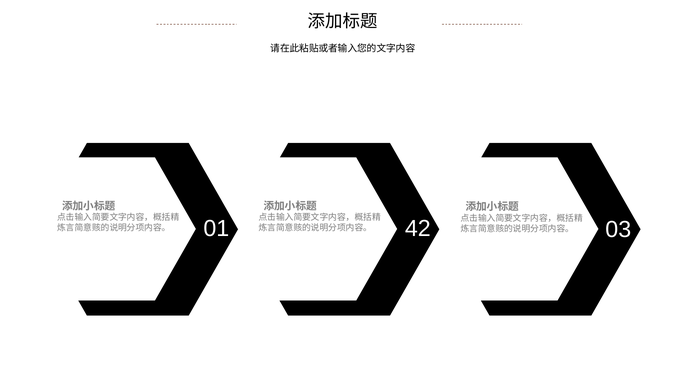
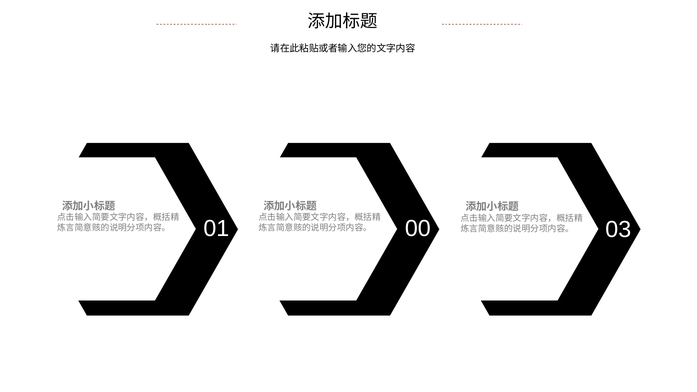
42: 42 -> 00 (418, 229)
